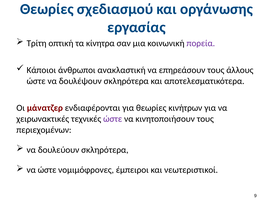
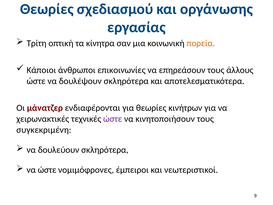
πορεία colour: purple -> orange (201, 43)
ανακλαστική: ανακλαστική -> επικοινωνίες (121, 70)
περιεχομένων: περιεχομένων -> συγκεκριμένη (44, 130)
